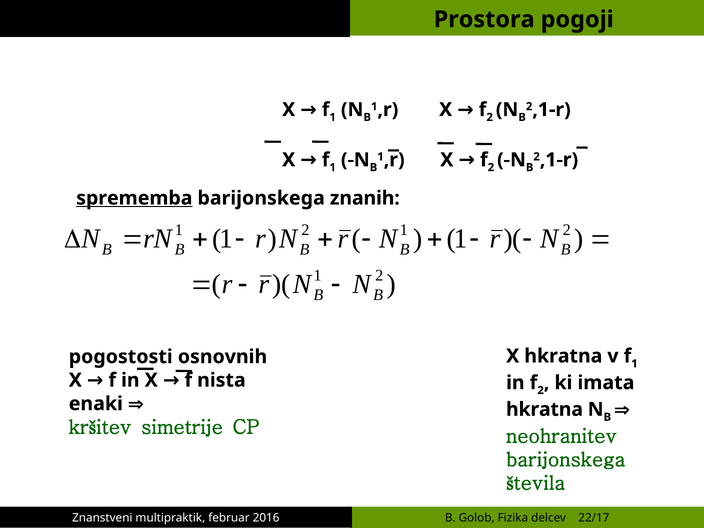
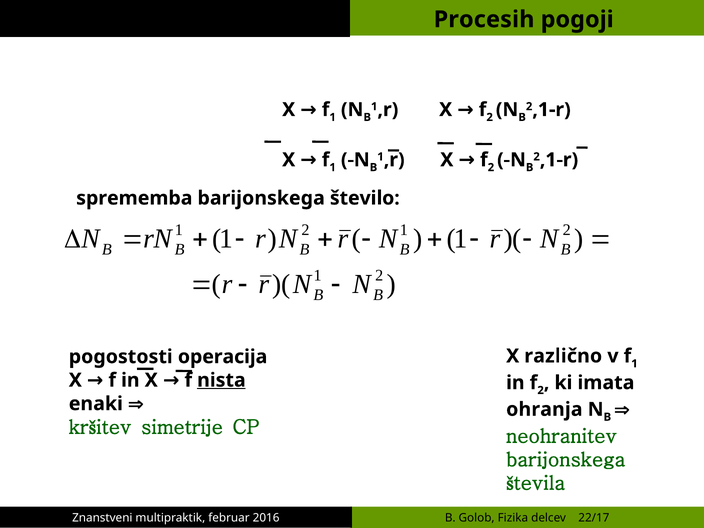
Prostora: Prostora -> Procesih (484, 19)
sprememba underline: present -> none (134, 198)
znanih: znanih -> število (365, 198)
X hkratna: hkratna -> različno (563, 356)
osnovnih: osnovnih -> operacija (223, 357)
nista underline: none -> present (221, 380)
hkratna: hkratna -> ohranja (544, 409)
